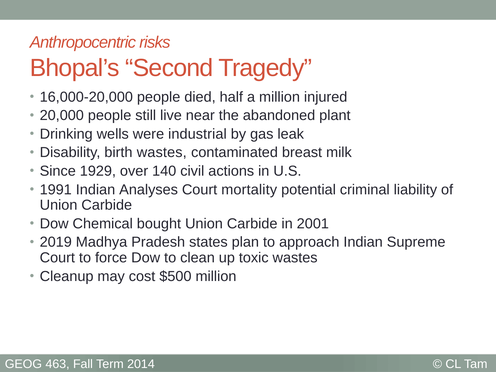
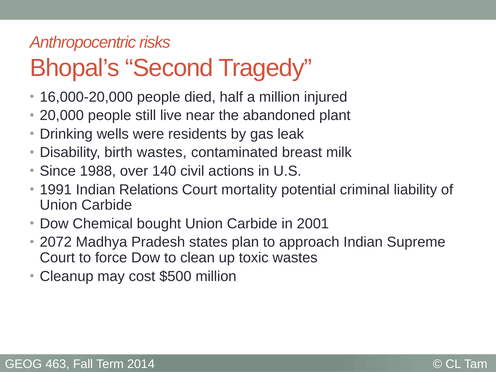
industrial: industrial -> residents (197, 134)
1929: 1929 -> 1988 (98, 171)
Analyses: Analyses -> Relations (149, 190)
2019: 2019 -> 2072 (56, 242)
